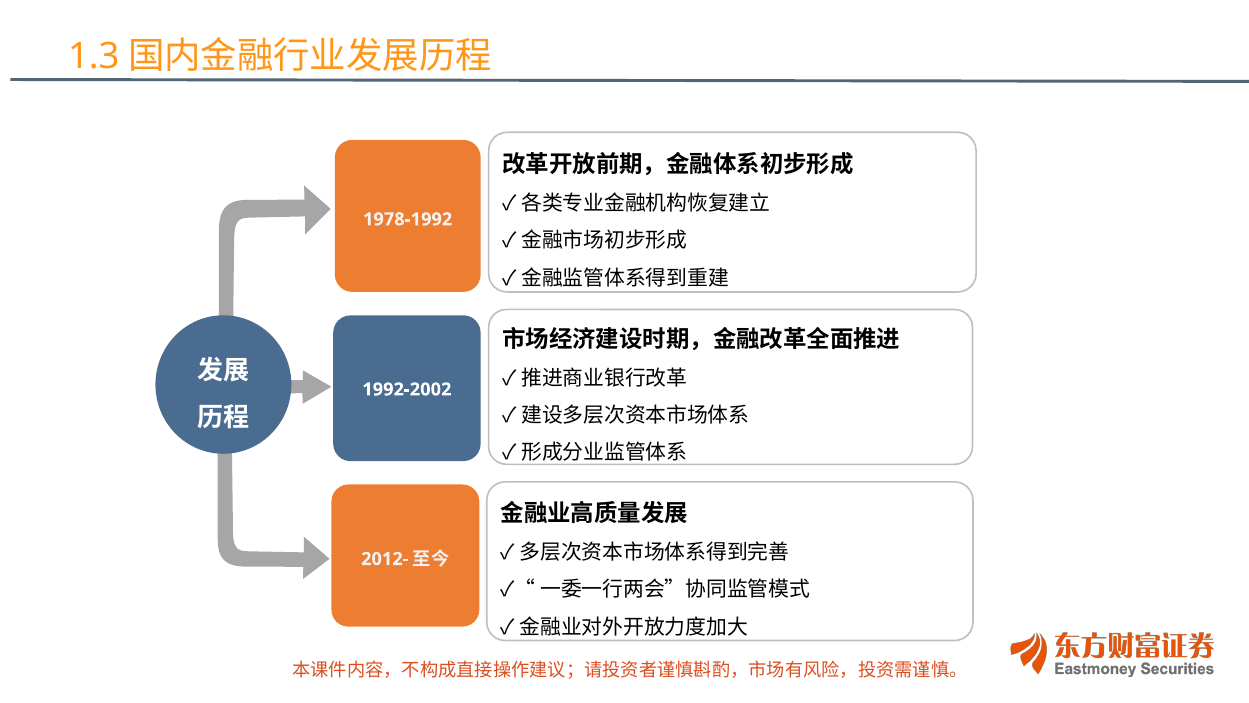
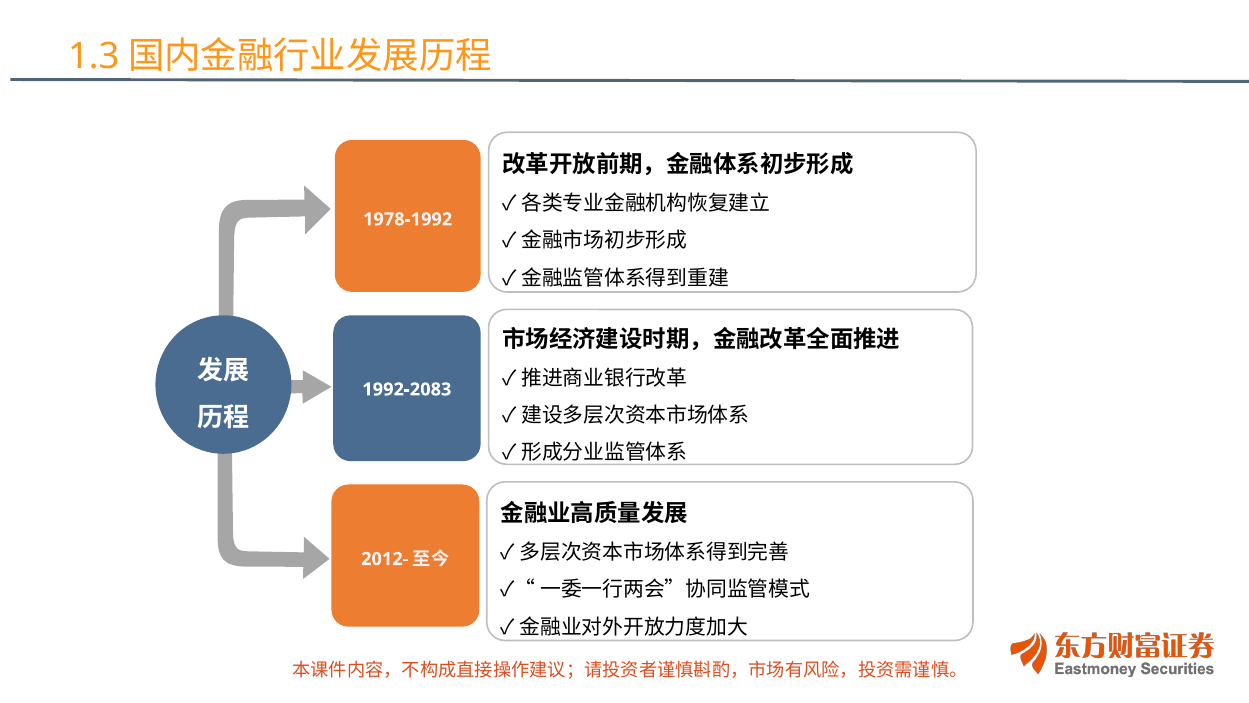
1992-2002: 1992-2002 -> 1992-2083 (407, 389)
